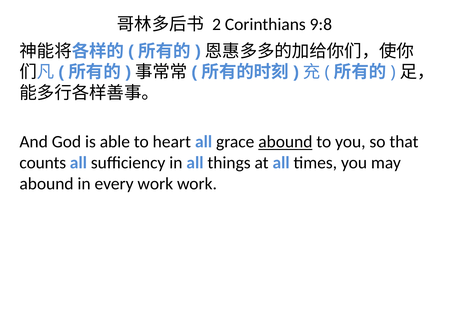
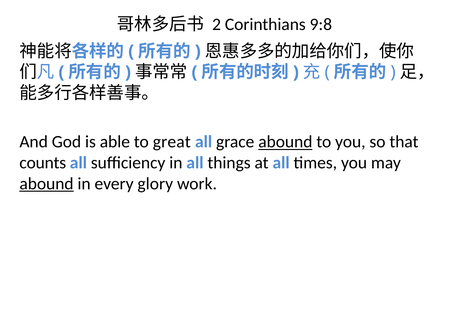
heart: heart -> great (172, 142)
abound underline: none -> present (47, 184)
every work: work -> glory (155, 184)
